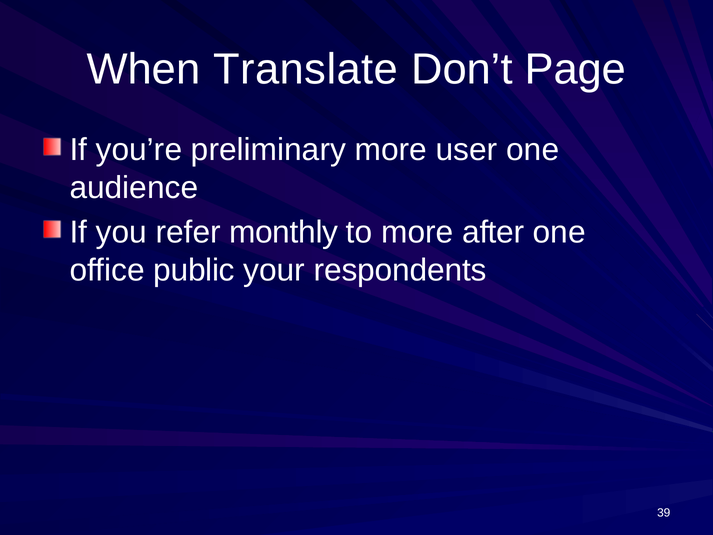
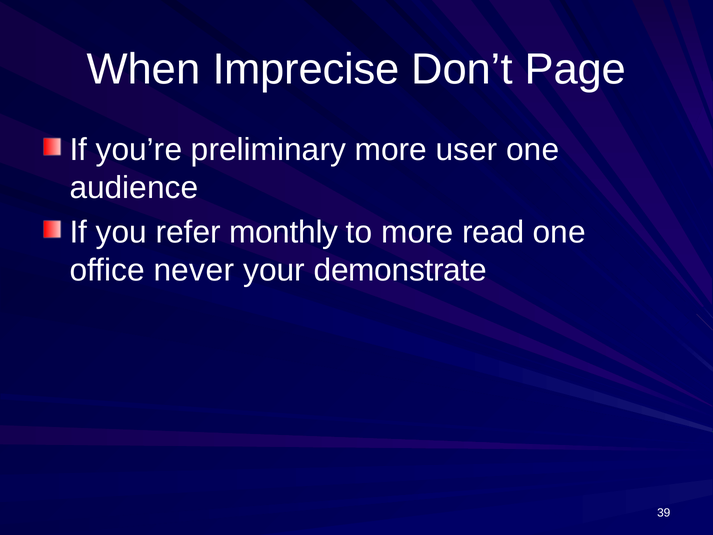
Translate: Translate -> Imprecise (306, 69)
after: after -> read (493, 232)
public: public -> never (194, 270)
respondents: respondents -> demonstrate (400, 270)
